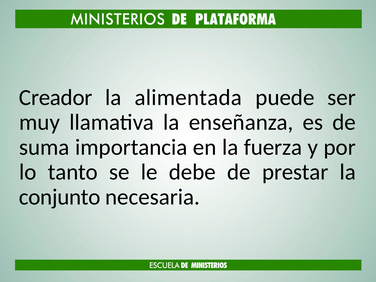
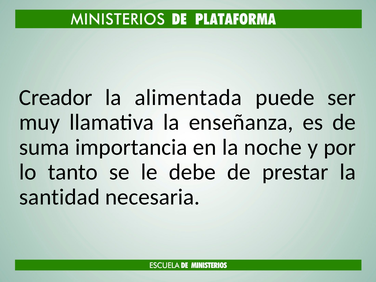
fuerza: fuerza -> noche (273, 147)
conjunto: conjunto -> santidad (60, 197)
